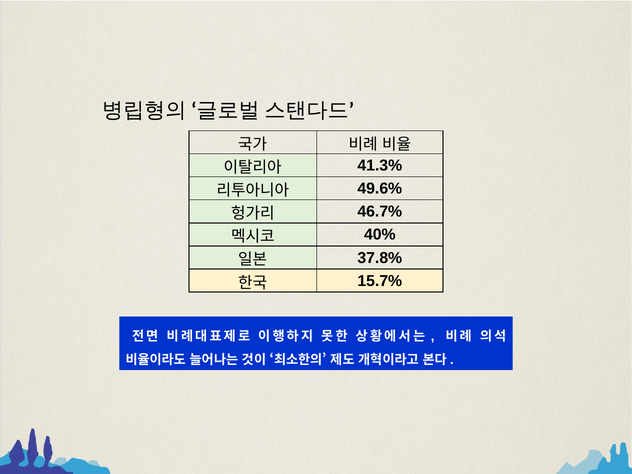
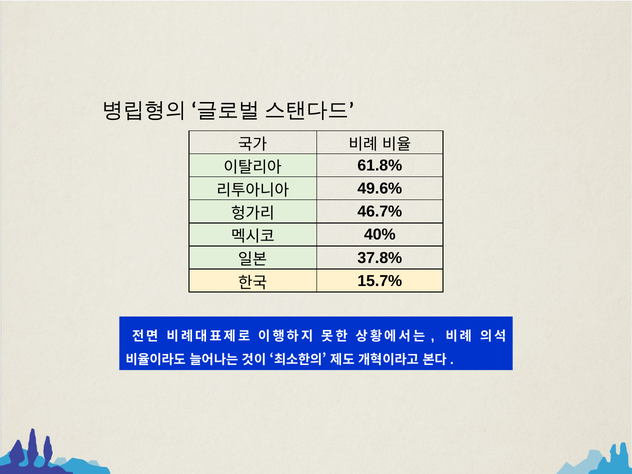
41.3%: 41.3% -> 61.8% (380, 166)
